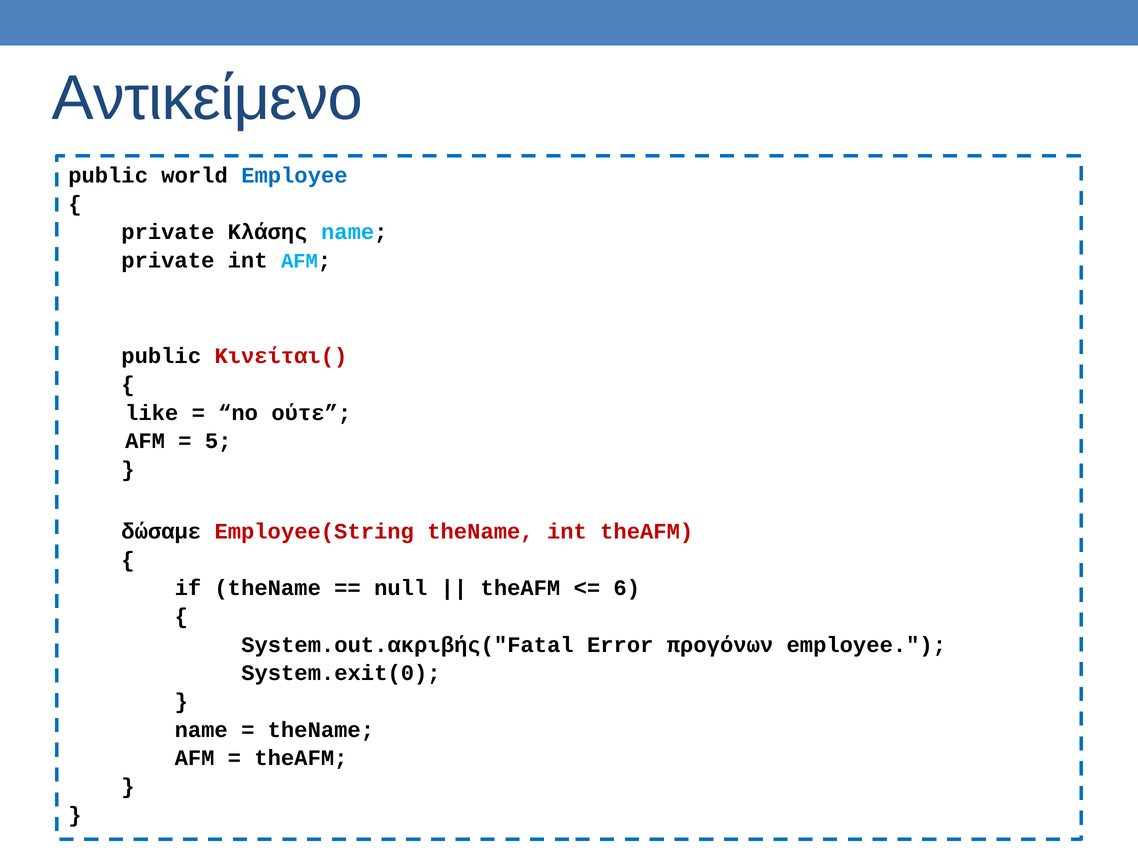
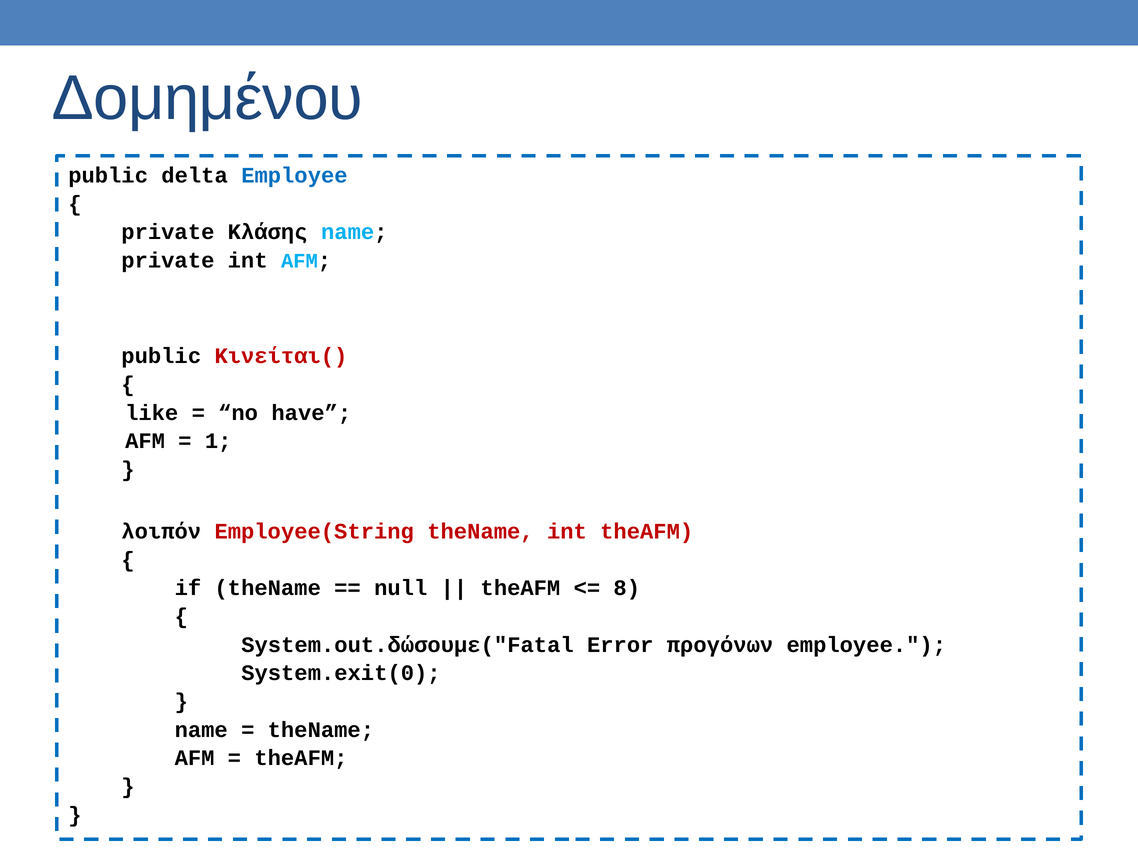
Αντικείμενο: Αντικείμενο -> Δομημένου (207, 98)
world: world -> delta (195, 175)
ούτε: ούτε -> have (311, 413)
5: 5 -> 1 (218, 441)
δώσαμε: δώσαμε -> λοιπόν (161, 531)
6: 6 -> 8 (627, 588)
System.out.ακριβής("Fatal: System.out.ακριβής("Fatal -> System.out.δώσουμε("Fatal (408, 644)
